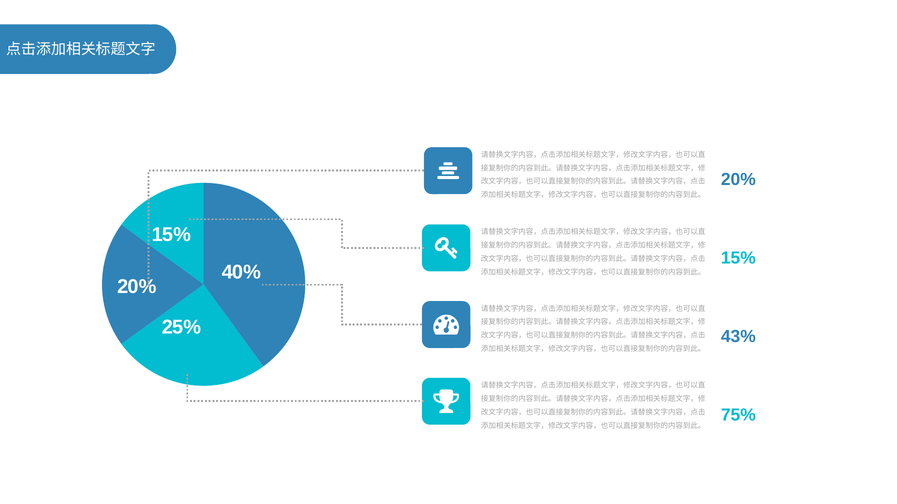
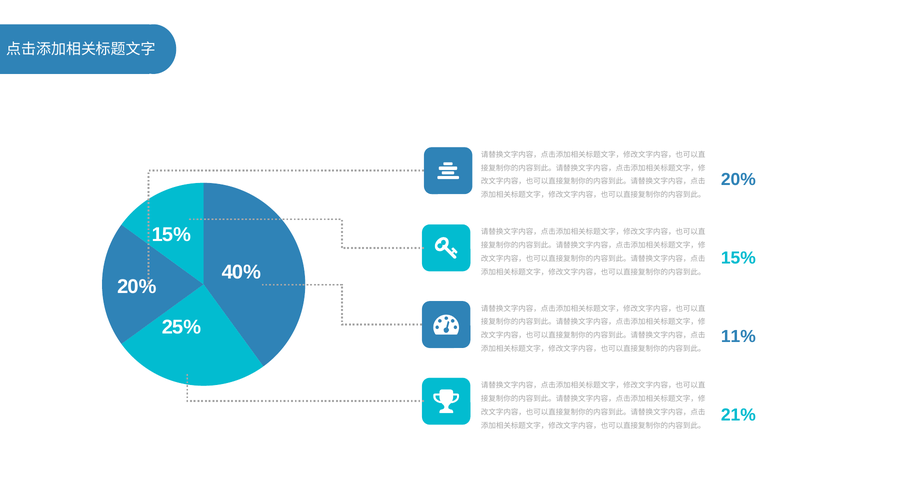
43%: 43% -> 11% (738, 337)
75%: 75% -> 21% (738, 416)
